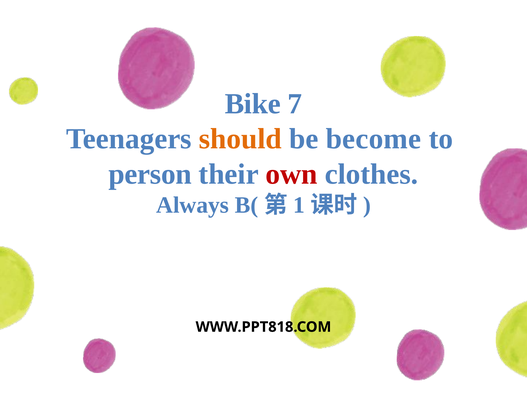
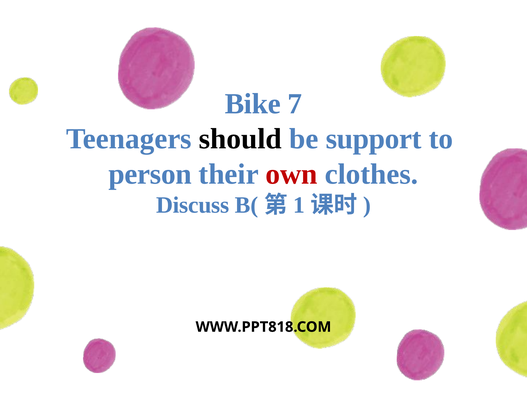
should colour: orange -> black (240, 139)
become: become -> support (374, 139)
Always: Always -> Discuss (193, 205)
